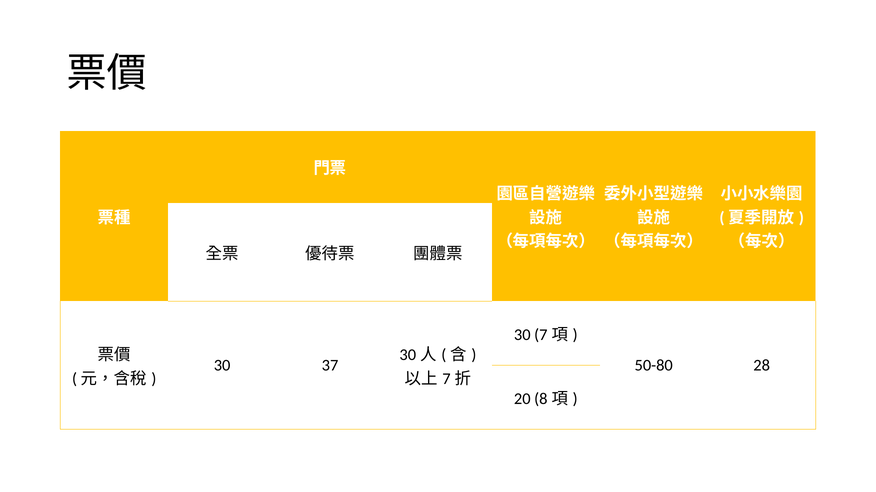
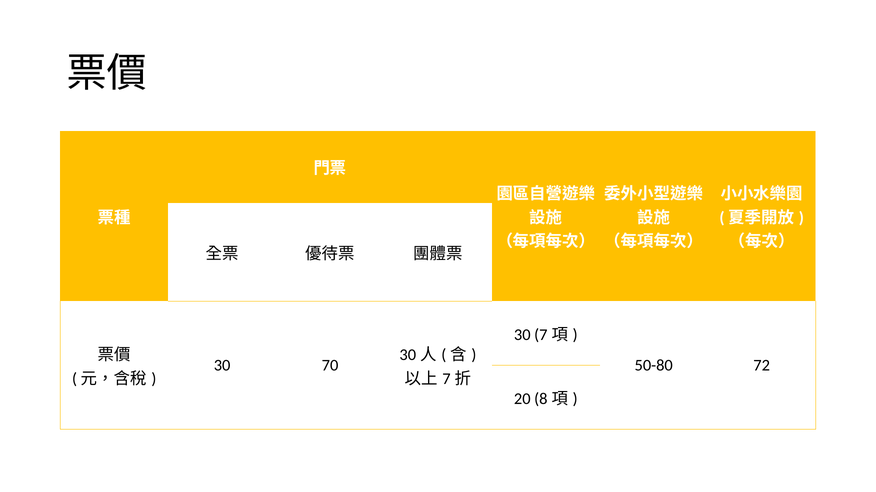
37: 37 -> 70 (330, 366)
28: 28 -> 72 (762, 366)
